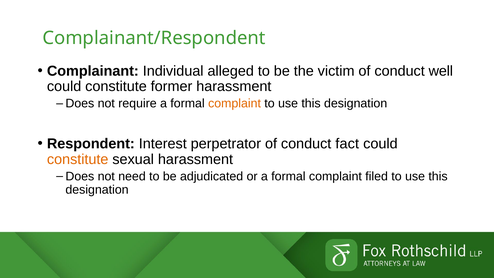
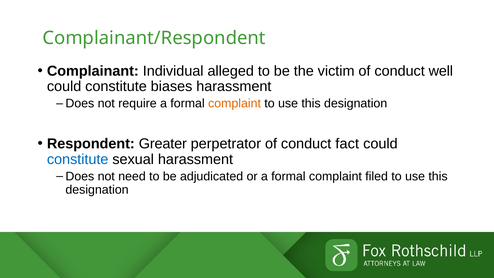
former: former -> biases (172, 86)
Interest: Interest -> Greater (163, 144)
constitute colour: orange -> blue (78, 159)
